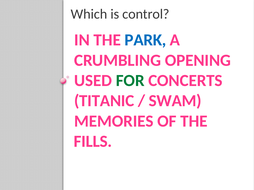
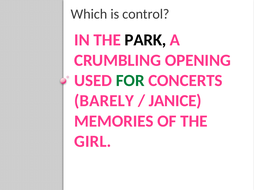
PARK colour: blue -> black (145, 40)
TITANIC: TITANIC -> BARELY (104, 101)
SWAM: SWAM -> JANICE (175, 101)
FILLS: FILLS -> GIRL (93, 142)
